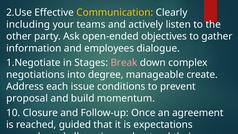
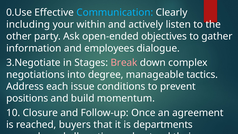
2.Use: 2.Use -> 0.Use (19, 13)
Communication colour: yellow -> light blue (115, 13)
teams: teams -> within (91, 24)
1.Negotiate: 1.Negotiate -> 3.Negotiate (33, 63)
create: create -> tactics (202, 74)
proposal: proposal -> positions (27, 98)
guided: guided -> buyers (75, 125)
expectations: expectations -> departments (163, 125)
